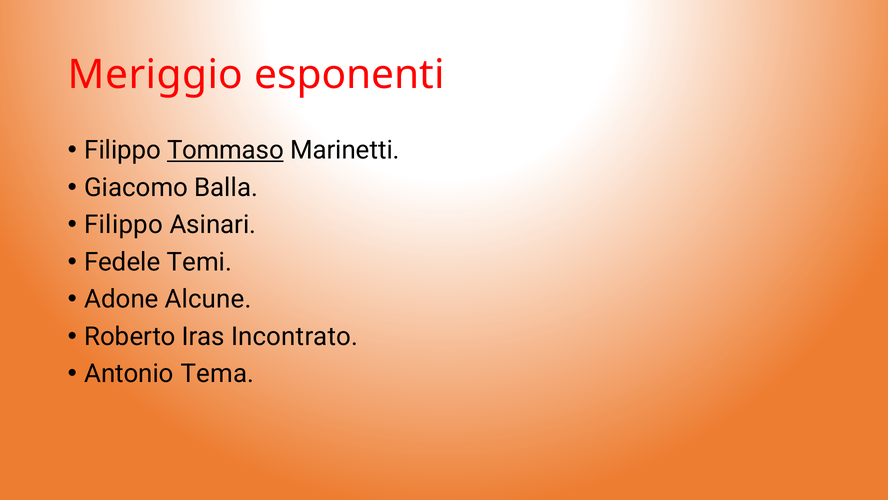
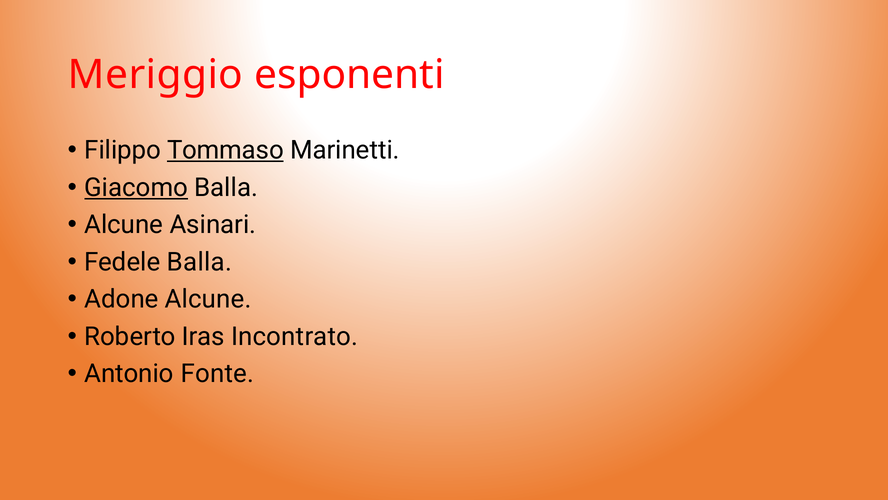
Giacomo underline: none -> present (136, 187)
Filippo: Filippo -> Alcune (124, 225)
Fedele Temi: Temi -> Balla (199, 262)
Tema: Tema -> Fonte (217, 374)
